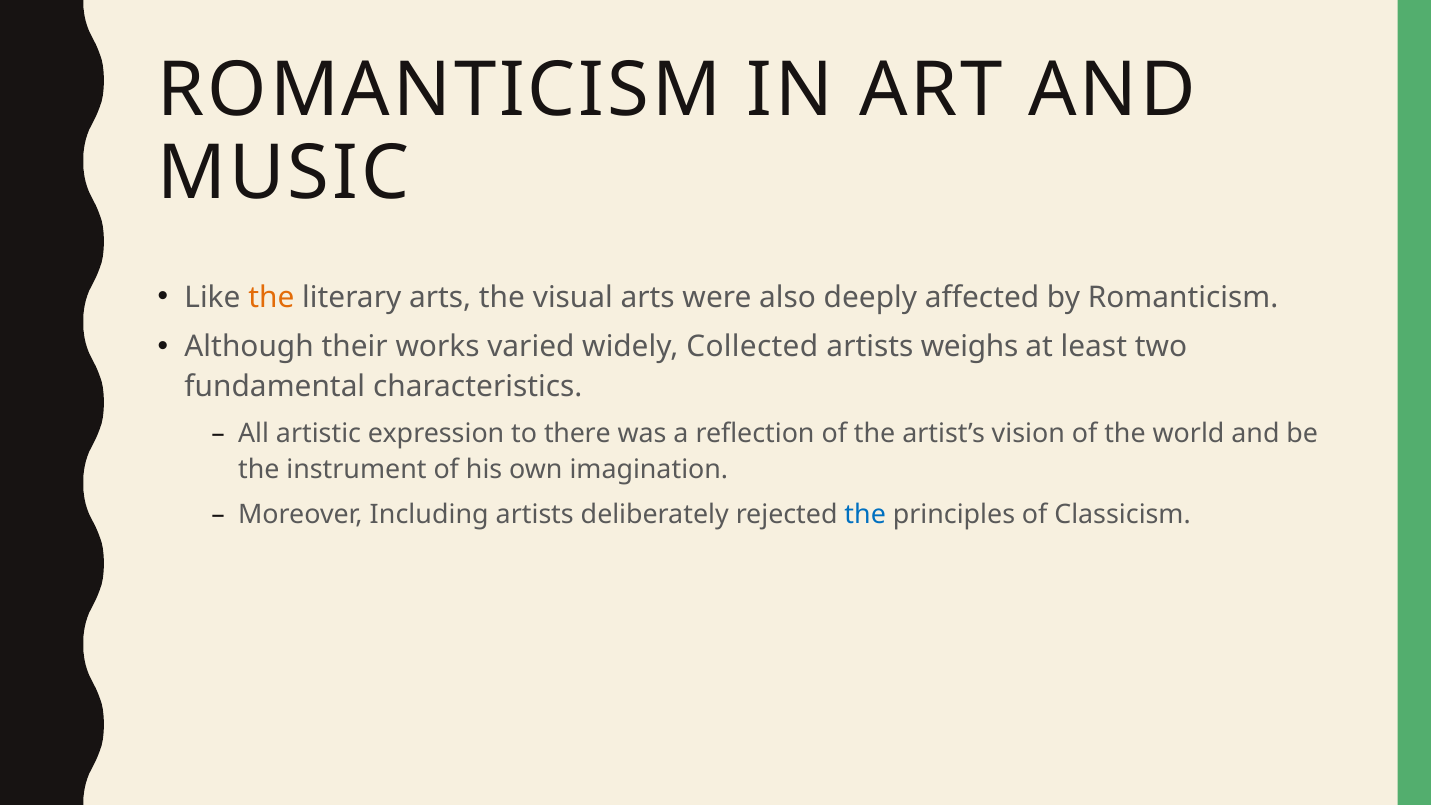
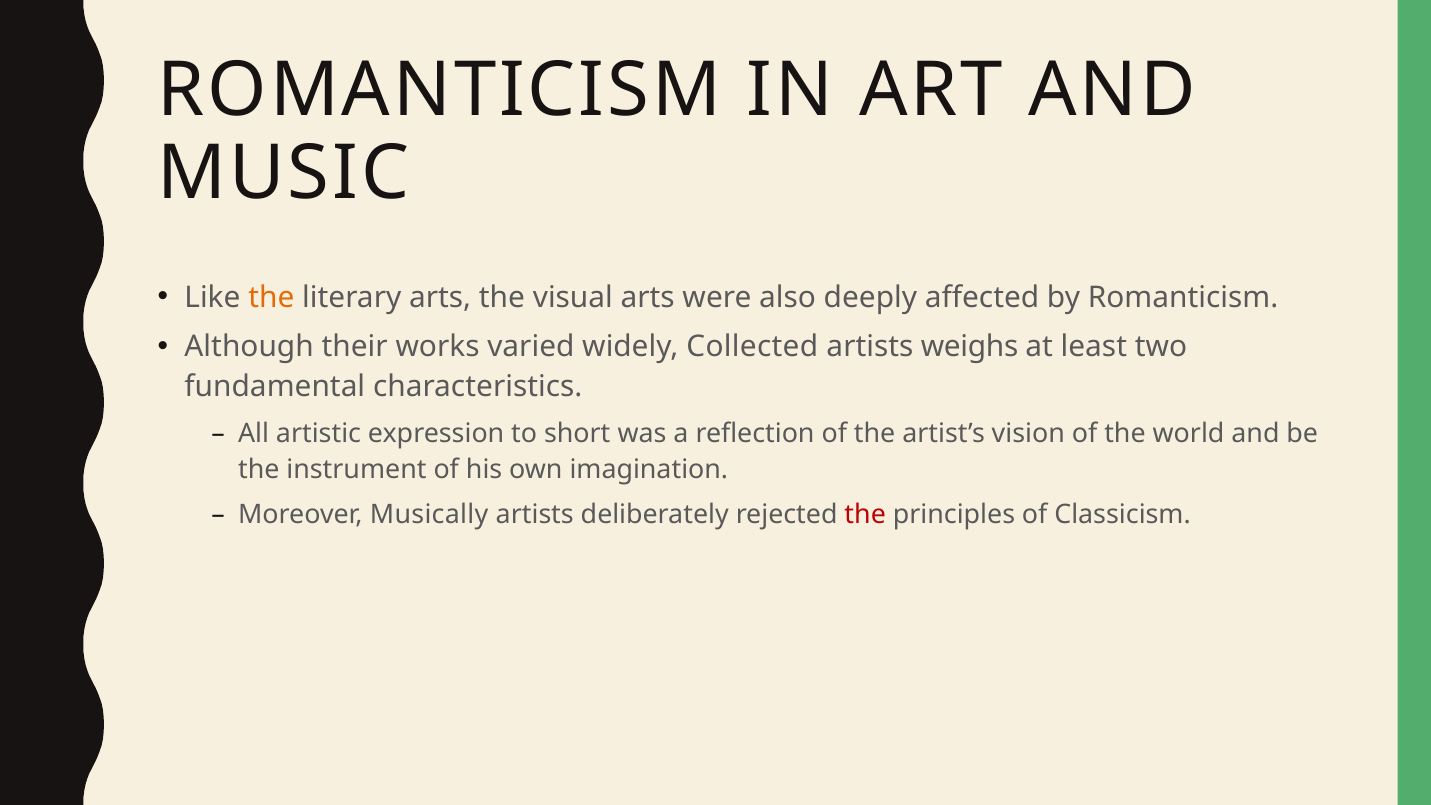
there: there -> short (577, 434)
Including: Including -> Musically (429, 515)
the colour: blue -> red (865, 515)
